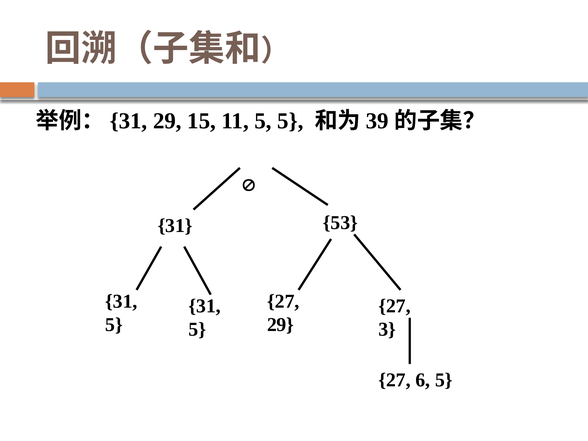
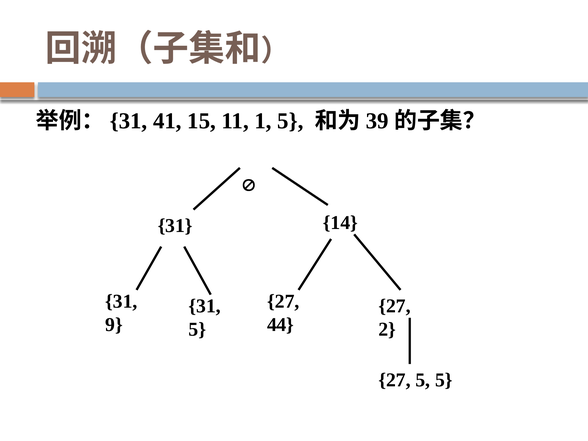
31 29: 29 -> 41 (167, 121)
11 5: 5 -> 1 (263, 121)
53: 53 -> 14 (340, 223)
5: 5 -> 9 (114, 325)
29: 29 -> 44 (281, 325)
3: 3 -> 2 (387, 329)
27 6: 6 -> 5 (423, 380)
